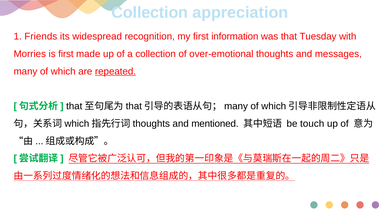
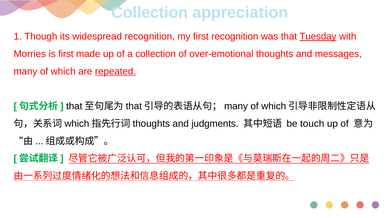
Friends: Friends -> Though (41, 36)
first information: information -> recognition (235, 36)
Tuesday underline: none -> present (318, 36)
mentioned: mentioned -> judgments (215, 124)
